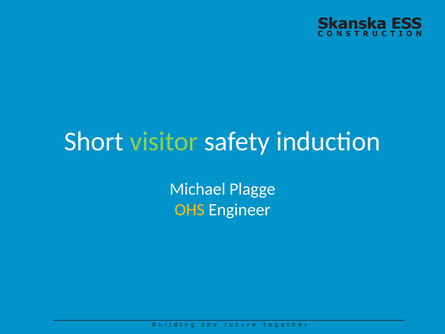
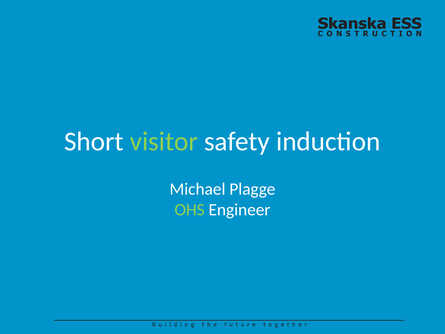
OHS colour: yellow -> light green (190, 210)
